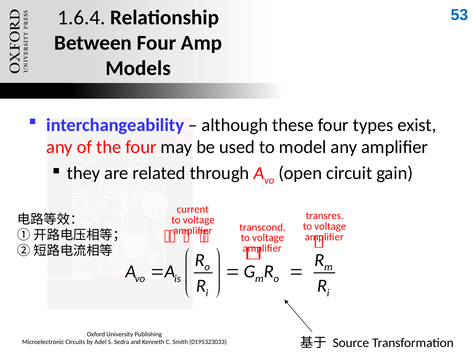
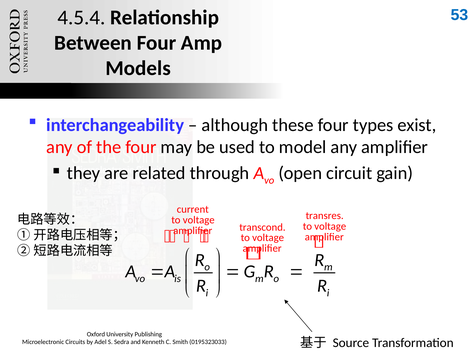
1.6.4: 1.6.4 -> 4.5.4 (81, 18)
